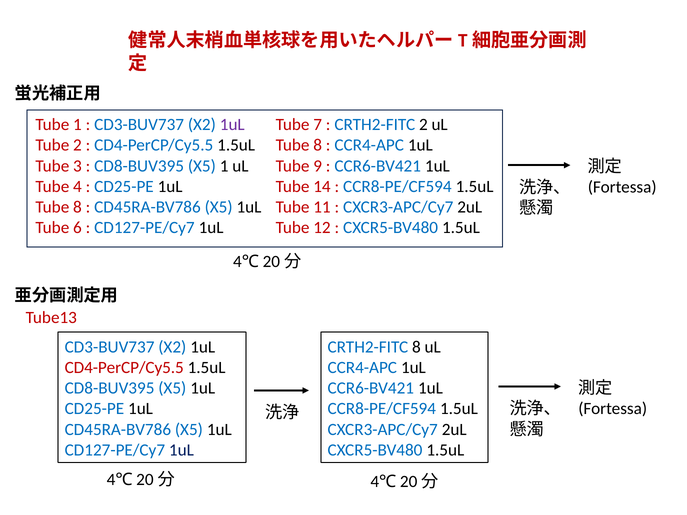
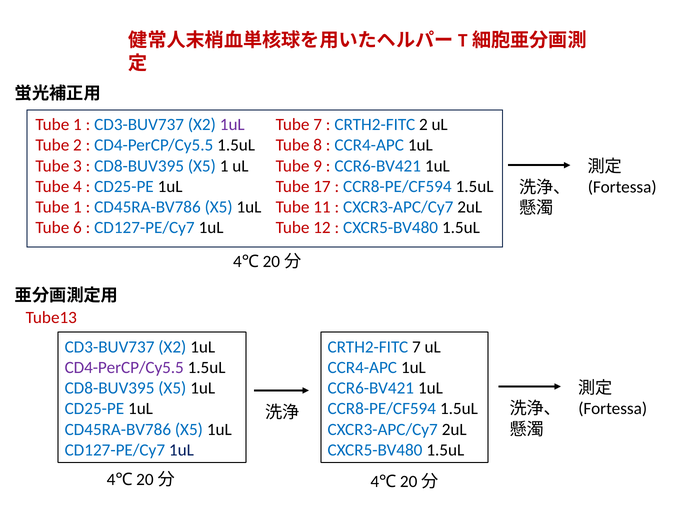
14: 14 -> 17 (322, 187)
8: 8 -> 1 (77, 207)
CRTH2-FITC 8: 8 -> 7 (416, 347)
CD4-PerCP/Cy5.5 colour: red -> purple (124, 368)
